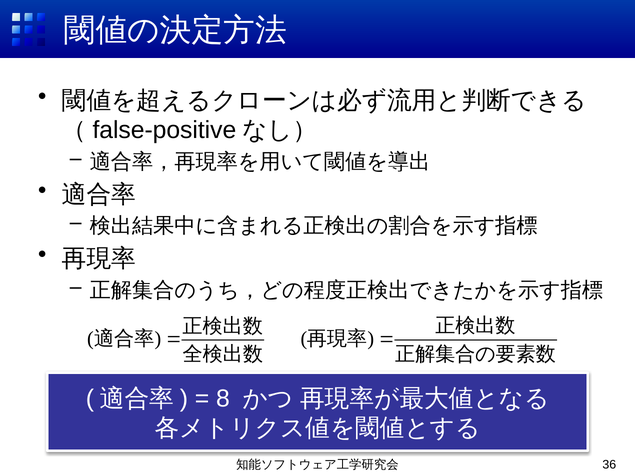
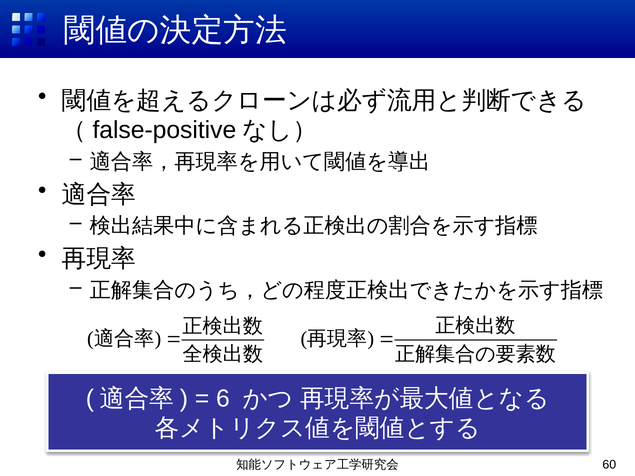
8: 8 -> 6 (223, 399)
36: 36 -> 60 (609, 465)
